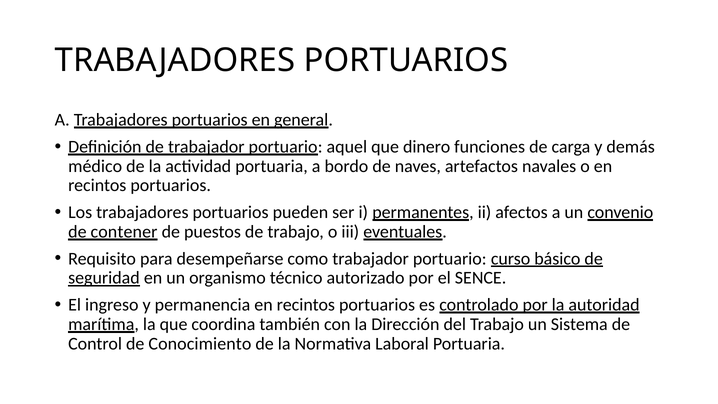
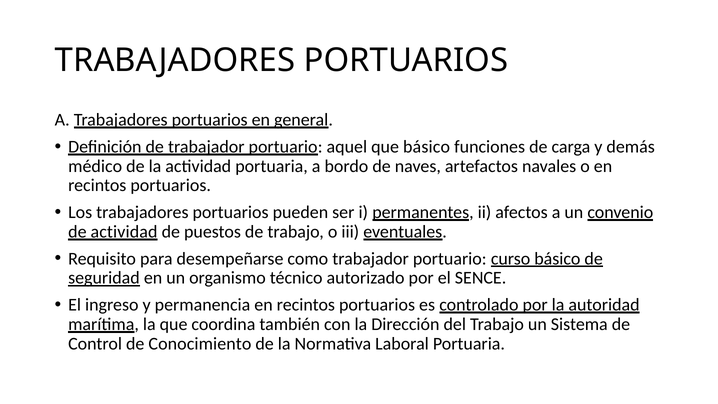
que dinero: dinero -> básico (427, 147)
de contener: contener -> actividad (124, 232)
